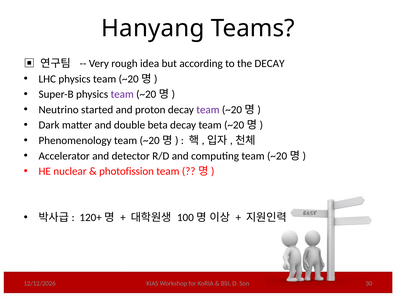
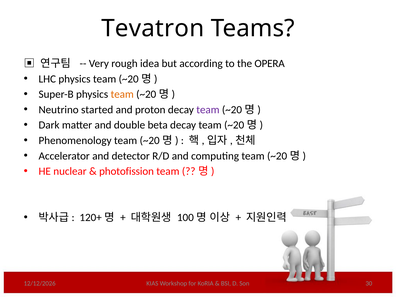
Hanyang: Hanyang -> Tevatron (153, 28)
the DECAY: DECAY -> OPERA (270, 63)
team colour: purple -> orange (122, 94)
